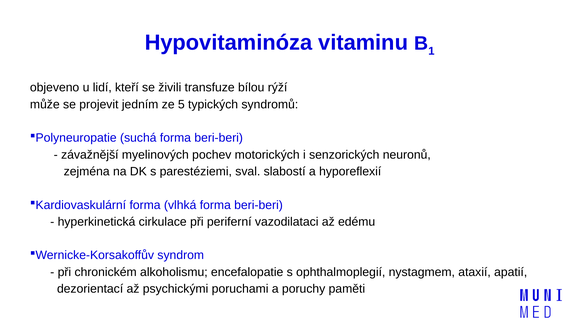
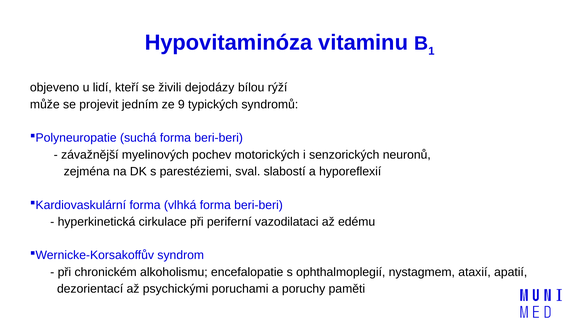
transfuze: transfuze -> dejodázy (210, 88)
5: 5 -> 9 (181, 104)
